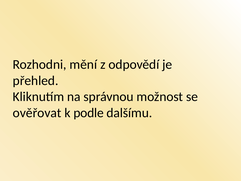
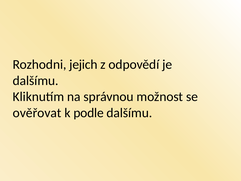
mění: mění -> jejich (83, 64)
přehled: přehled -> dalšímu (36, 81)
